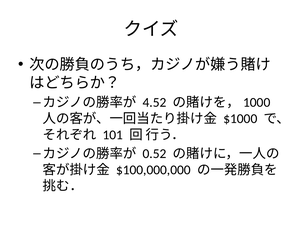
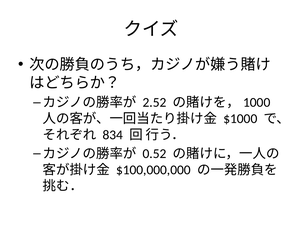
4.52: 4.52 -> 2.52 (155, 102)
101: 101 -> 834 (113, 135)
